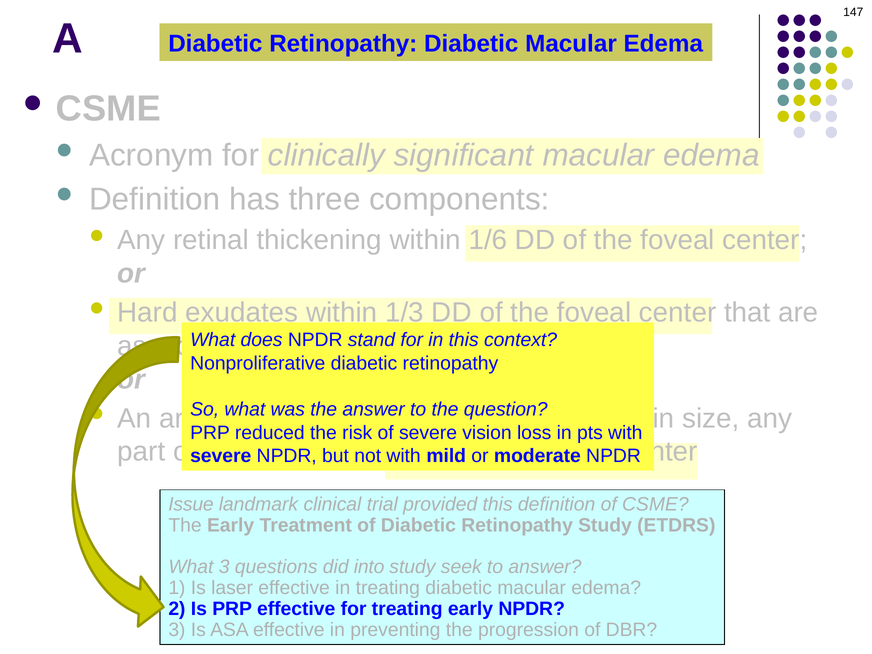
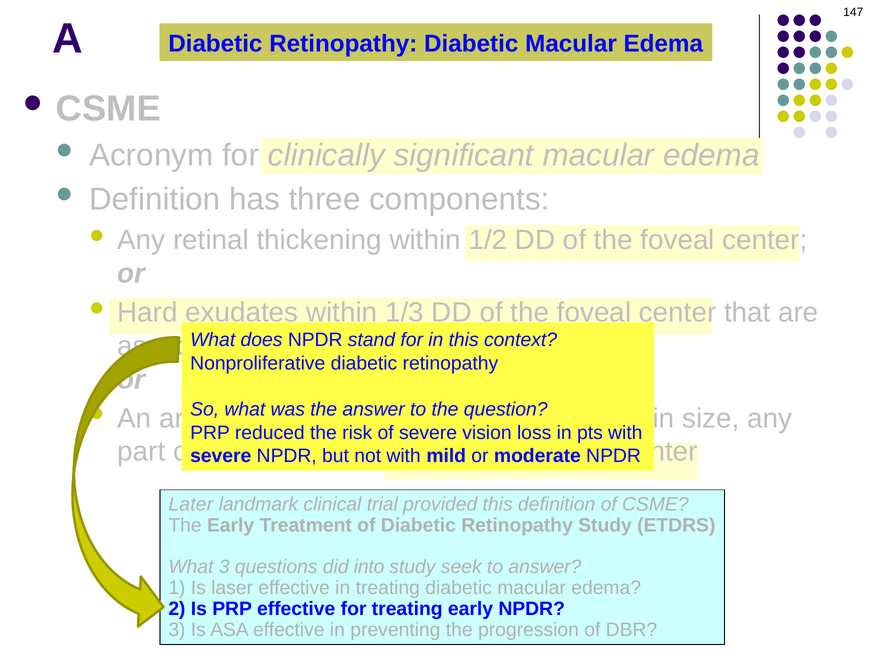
1/6: 1/6 -> 1/2 (488, 240)
Issue: Issue -> Later (191, 504)
